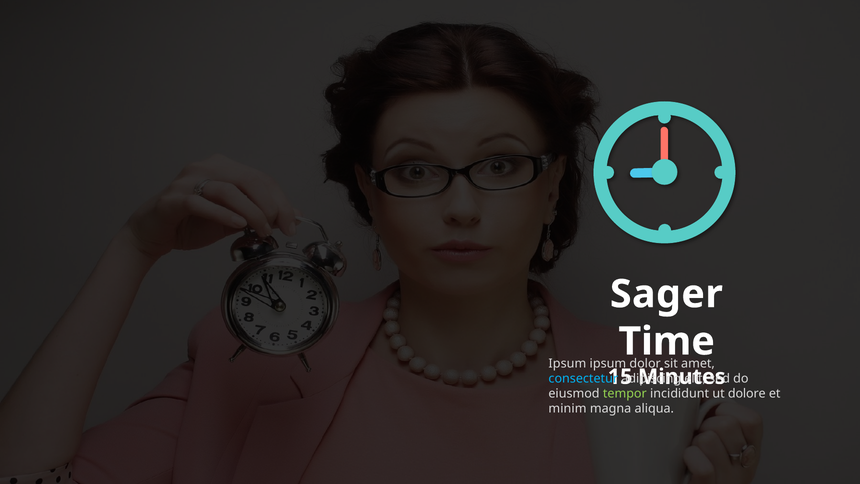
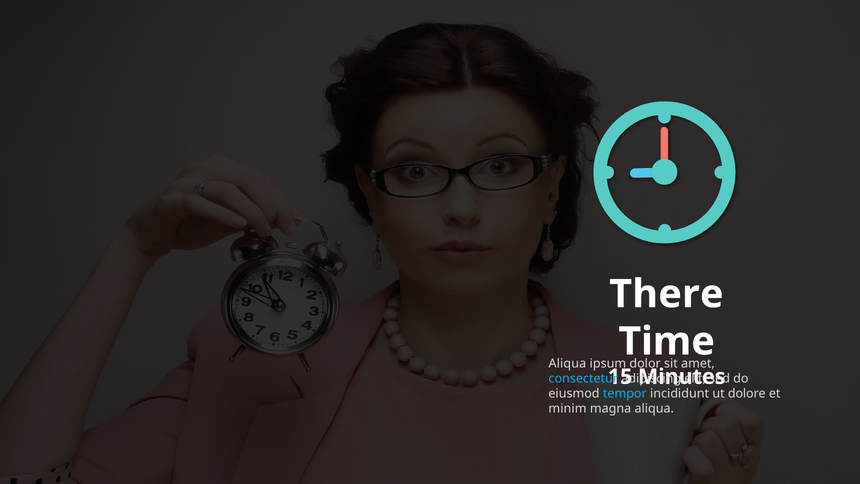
Sager: Sager -> There (666, 294)
Ipsum: Ipsum -> Aliqua (567, 363)
tempor colour: light green -> light blue (625, 393)
